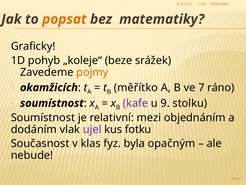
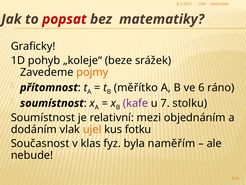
popsat colour: orange -> red (64, 19)
okamžicích: okamžicích -> přítomnost (49, 87)
7: 7 -> 6 (201, 87)
9: 9 -> 7 (165, 103)
ujel colour: purple -> orange (92, 129)
opačným: opačným -> naměřím (171, 143)
